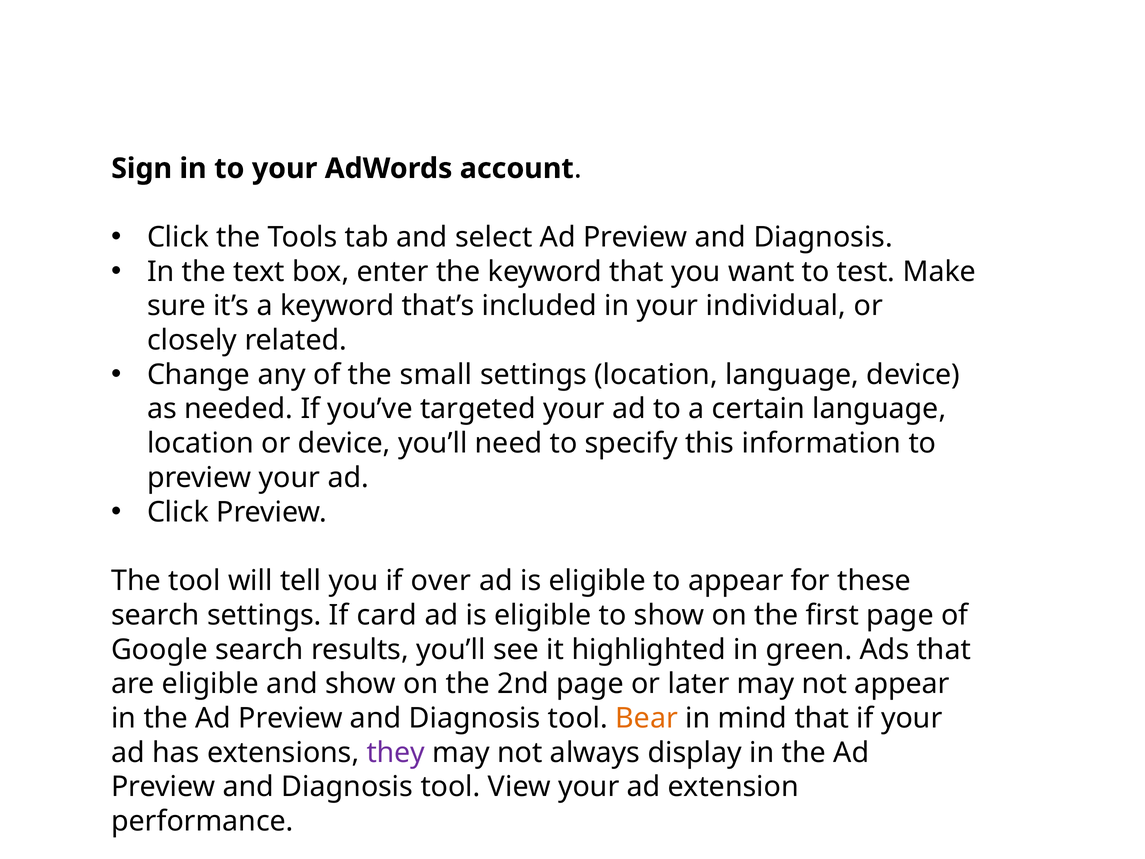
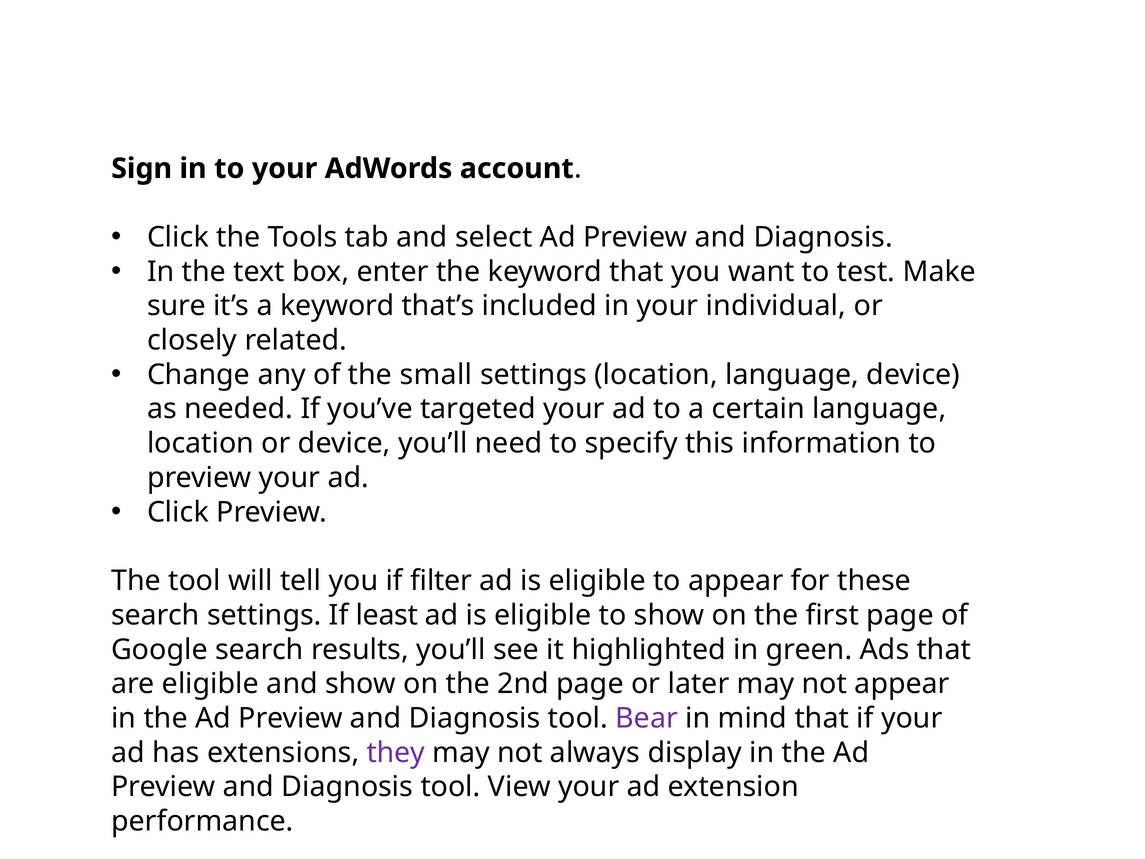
over: over -> filter (441, 581)
card: card -> least (387, 615)
Bear colour: orange -> purple (647, 718)
